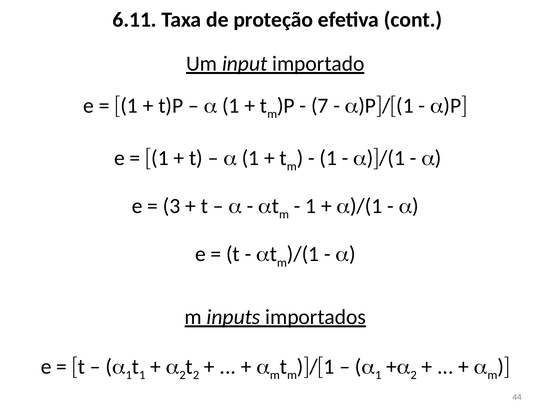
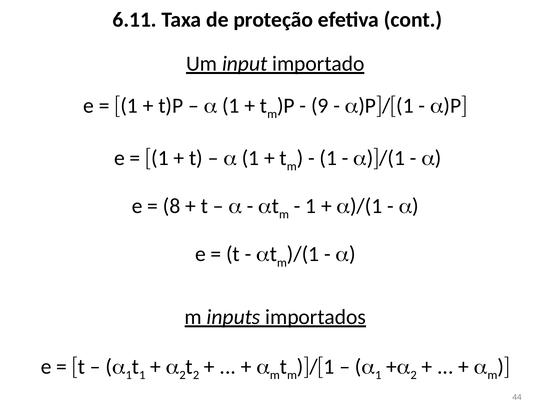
7: 7 -> 9 (320, 106)
3: 3 -> 8 (172, 206)
